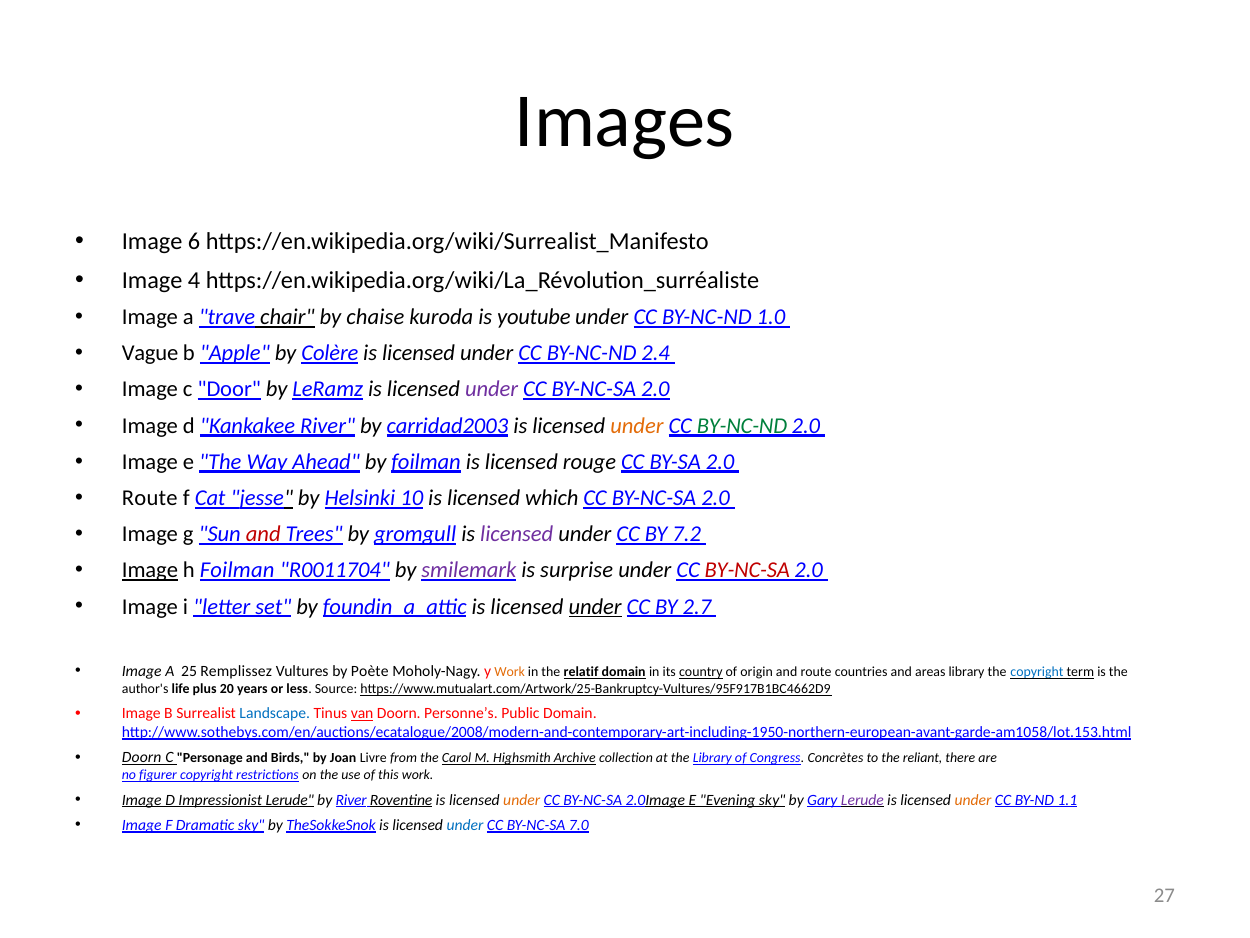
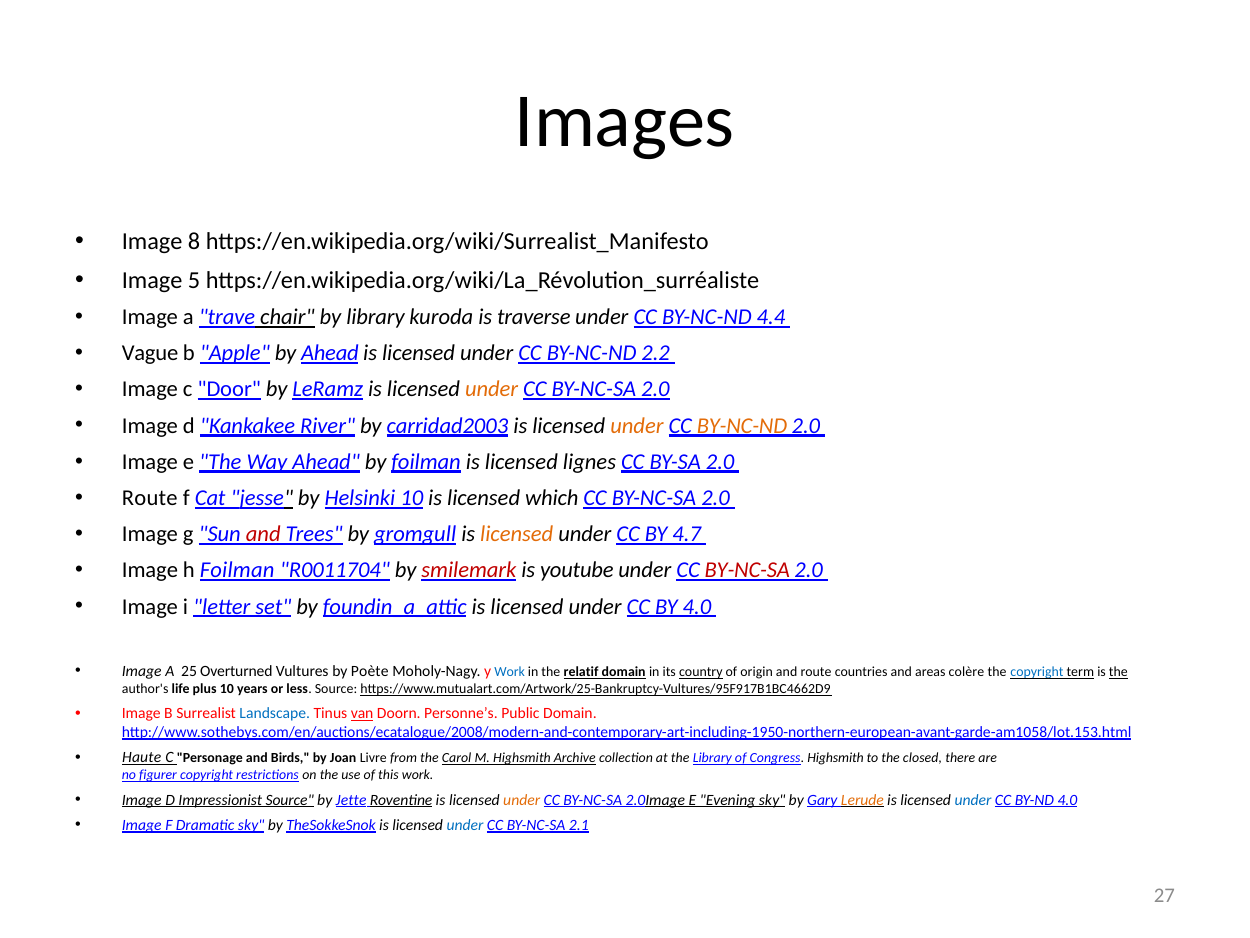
6: 6 -> 8 (194, 241)
4: 4 -> 5 (194, 280)
by chaise: chaise -> library (375, 317)
youtube: youtube -> traverse (534, 317)
1.0: 1.0 -> 4.4 (771, 317)
by Colère: Colère -> Ahead (330, 353)
2.4: 2.4 -> 2.2 (656, 353)
under colour: purple -> orange (492, 389)
BY-NC-ND colour: green -> orange (742, 425)
rouge: rouge -> lignes (589, 462)
licensed colour: purple -> orange (517, 534)
7.2: 7.2 -> 4.7 (687, 534)
Image underline: present -> none (150, 570)
smilemark colour: purple -> red (469, 570)
surprise: surprise -> youtube (577, 570)
under underline: present -> none (595, 606)
BY 2.7: 2.7 -> 4.0 (697, 606)
Remplissez: Remplissez -> Overturned (236, 671)
Work colour: orange -> blue (510, 672)
areas library: library -> colère (966, 672)
the underline: none -> present (1118, 672)
plus 20: 20 -> 10 (227, 689)
Doorn: Doorn -> Haute (142, 757)
Congress Concrètes: Concrètes -> Highsmith (836, 758)
reliant: reliant -> closed (923, 758)
Impressionist Lerude: Lerude -> Source (290, 799)
by River: River -> Jette (351, 799)
Lerude colour: purple -> orange (862, 799)
under colour: orange -> blue (973, 799)
BY-ND 1.1: 1.1 -> 4.0 (1067, 799)
7.0: 7.0 -> 2.1 (579, 825)
